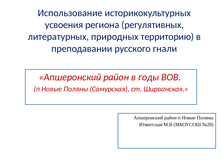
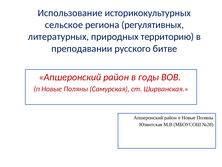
усвоения: усвоения -> сельское (64, 25)
гнали: гнали -> битве (165, 48)
